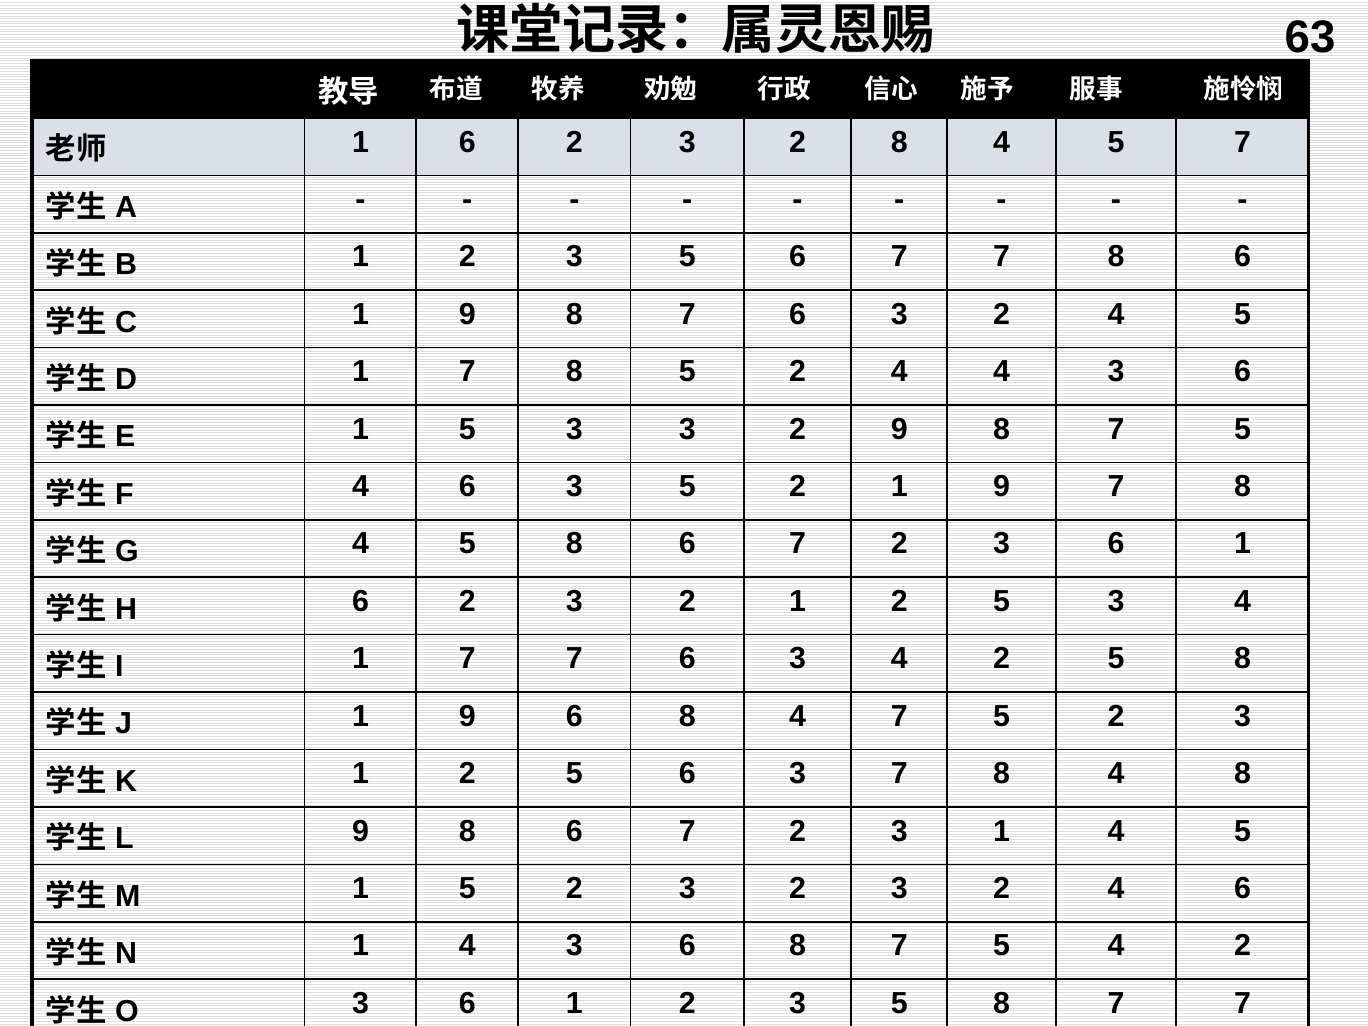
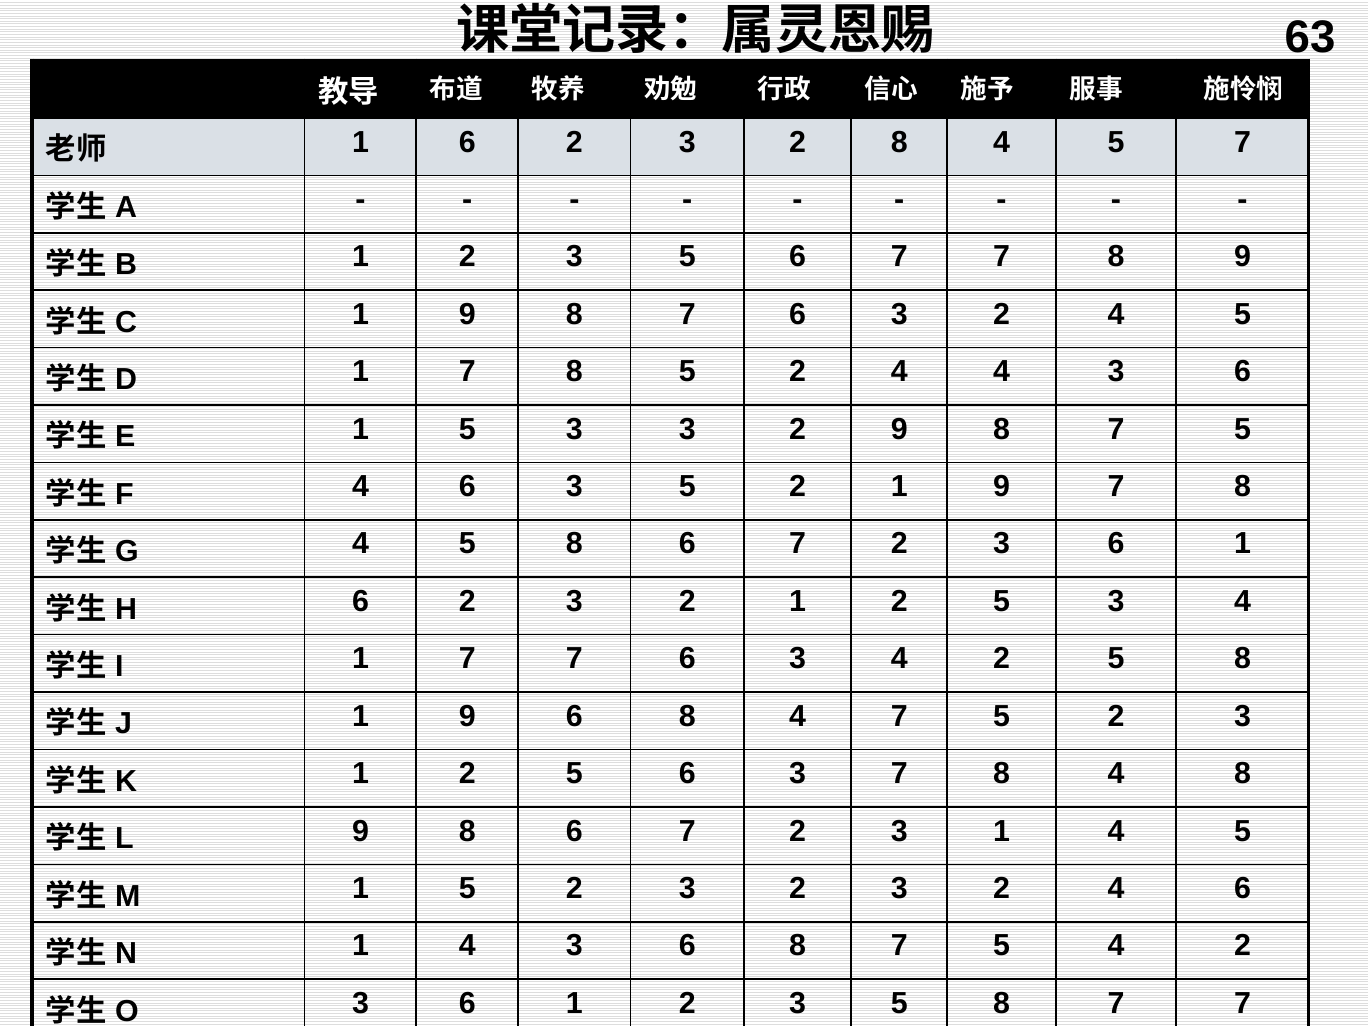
7 8 6: 6 -> 9 (1242, 257)
